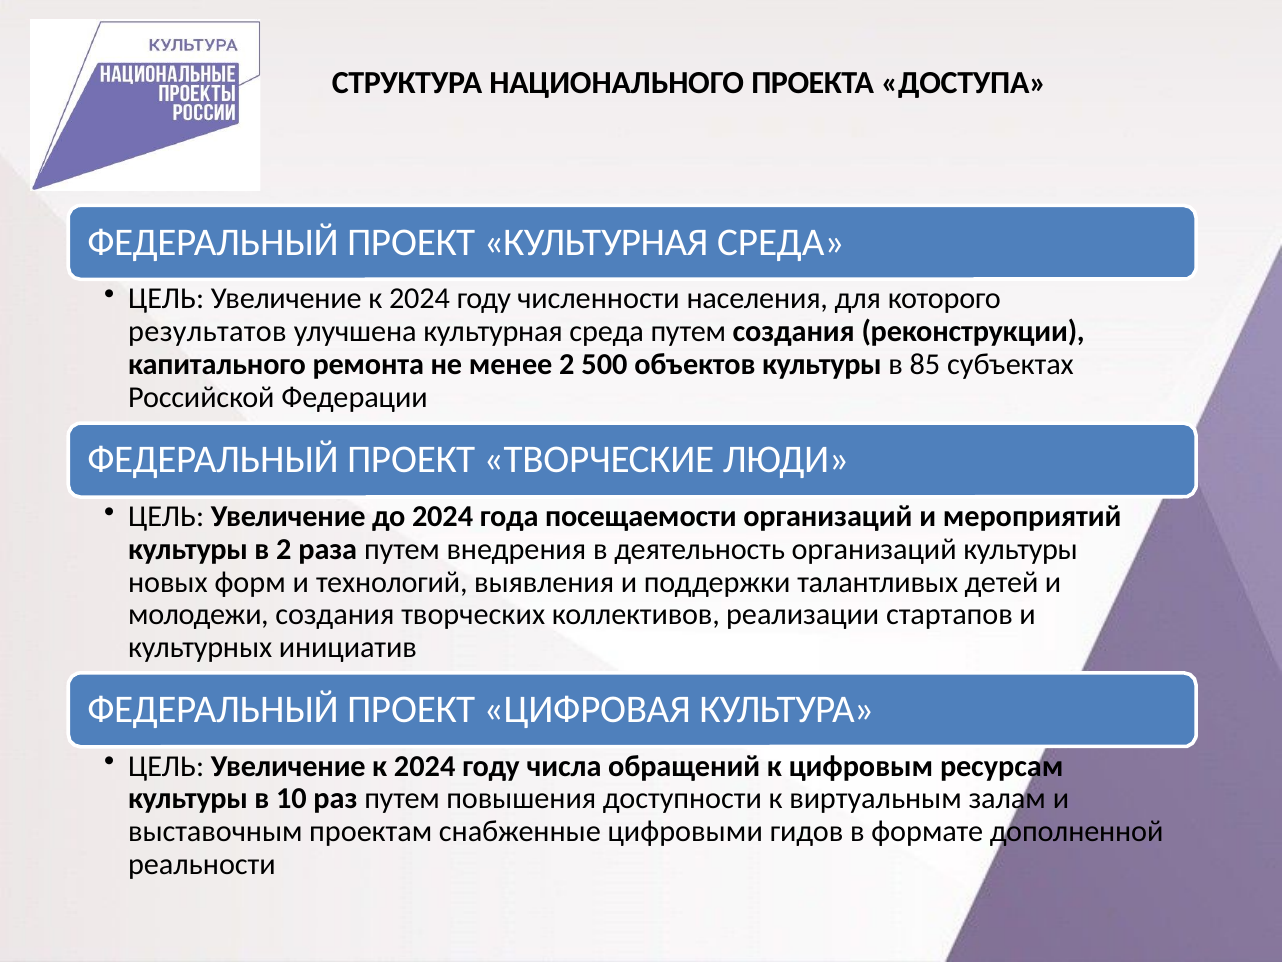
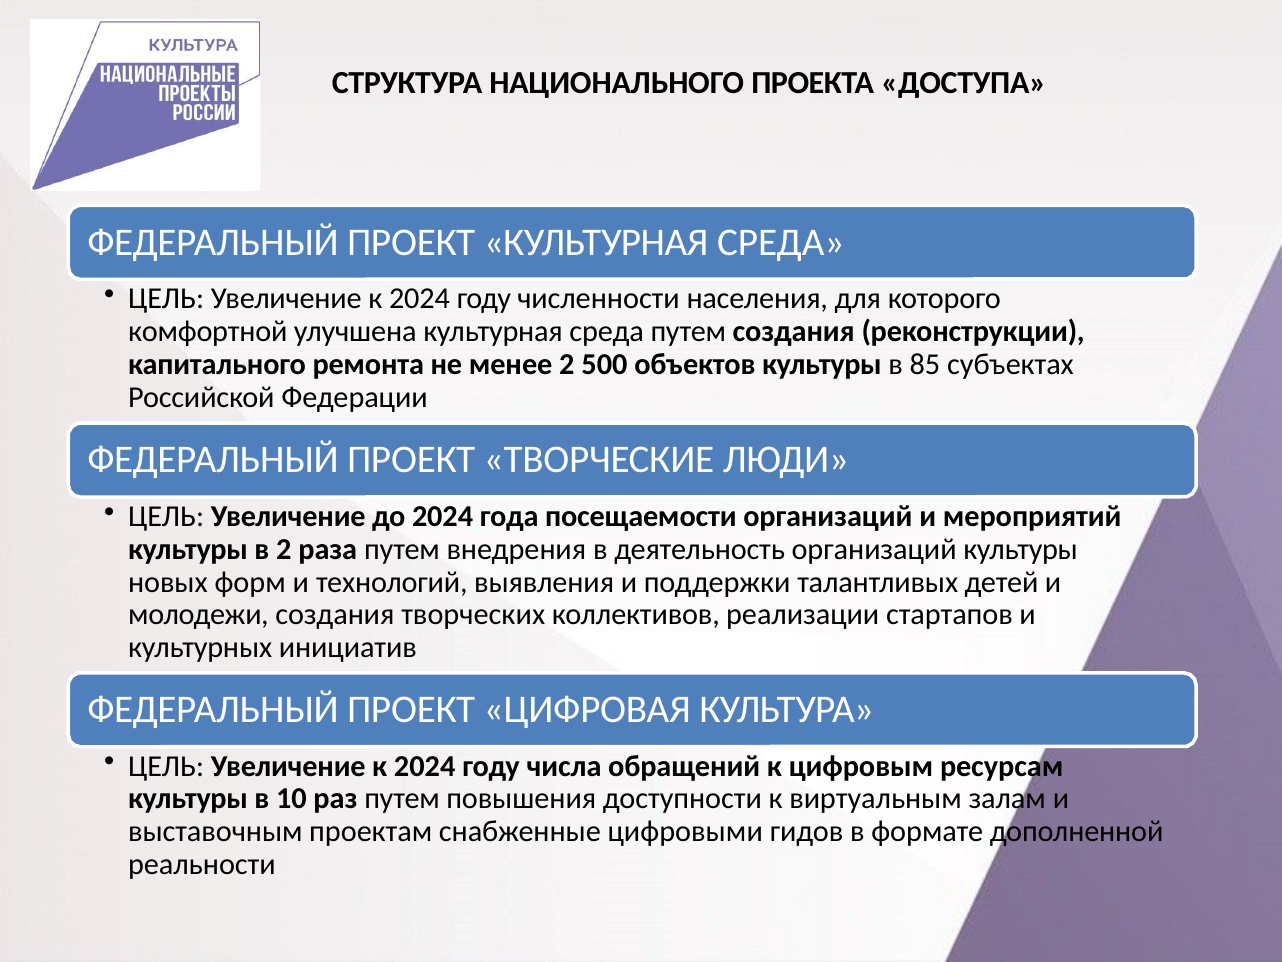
результатов: результатов -> комфортной (208, 331)
